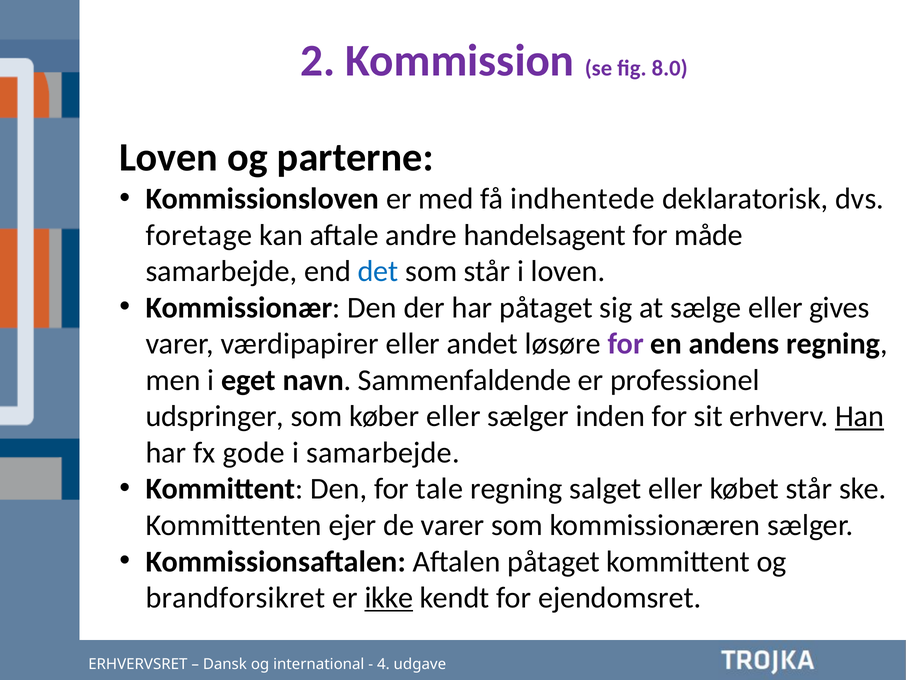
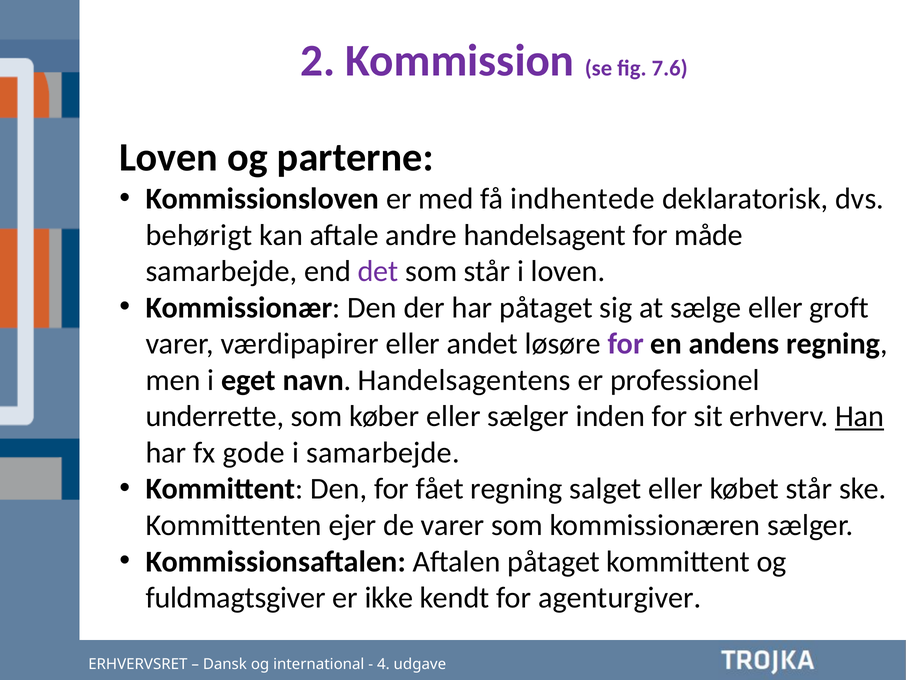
8.0: 8.0 -> 7.6 (670, 68)
foretage: foretage -> behørigt (199, 235)
det colour: blue -> purple (378, 271)
gives: gives -> groft (839, 307)
Sammenfaldende: Sammenfaldende -> Handelsagentens (464, 380)
udspringer: udspringer -> underrette (215, 416)
tale: tale -> fået (440, 489)
brandforsikret: brandforsikret -> fuldmagtsgiver (236, 597)
ikke underline: present -> none (389, 597)
ejendomsret: ejendomsret -> agenturgiver (620, 597)
